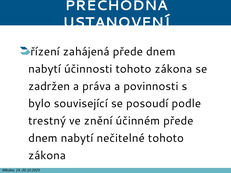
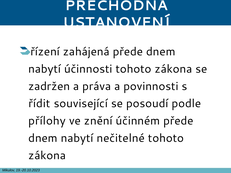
bylo: bylo -> řídit (39, 104)
trestný: trestný -> přílohy (47, 121)
